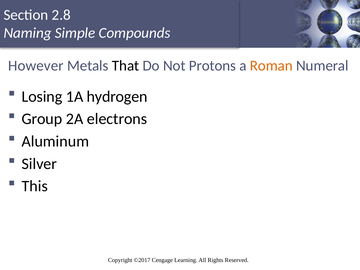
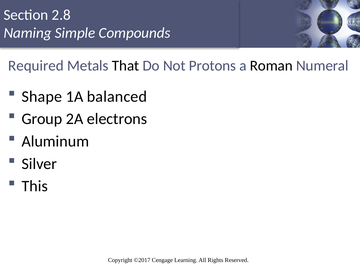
However: However -> Required (36, 66)
Roman colour: orange -> black (271, 66)
Losing: Losing -> Shape (42, 97)
hydrogen: hydrogen -> balanced (117, 97)
